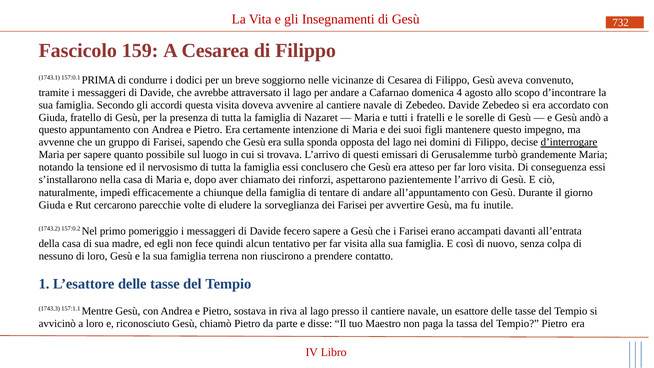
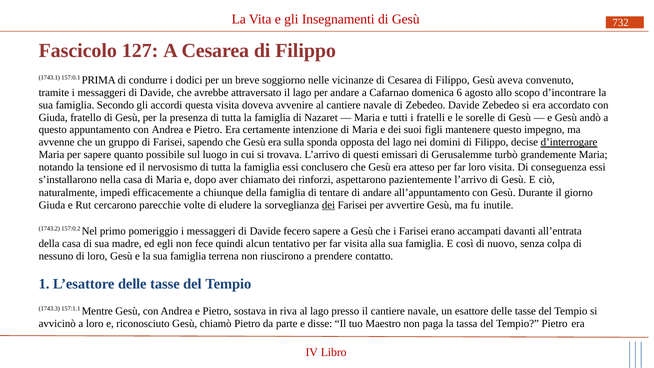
159: 159 -> 127 (140, 51)
4: 4 -> 6 (459, 93)
dei underline: none -> present (328, 205)
